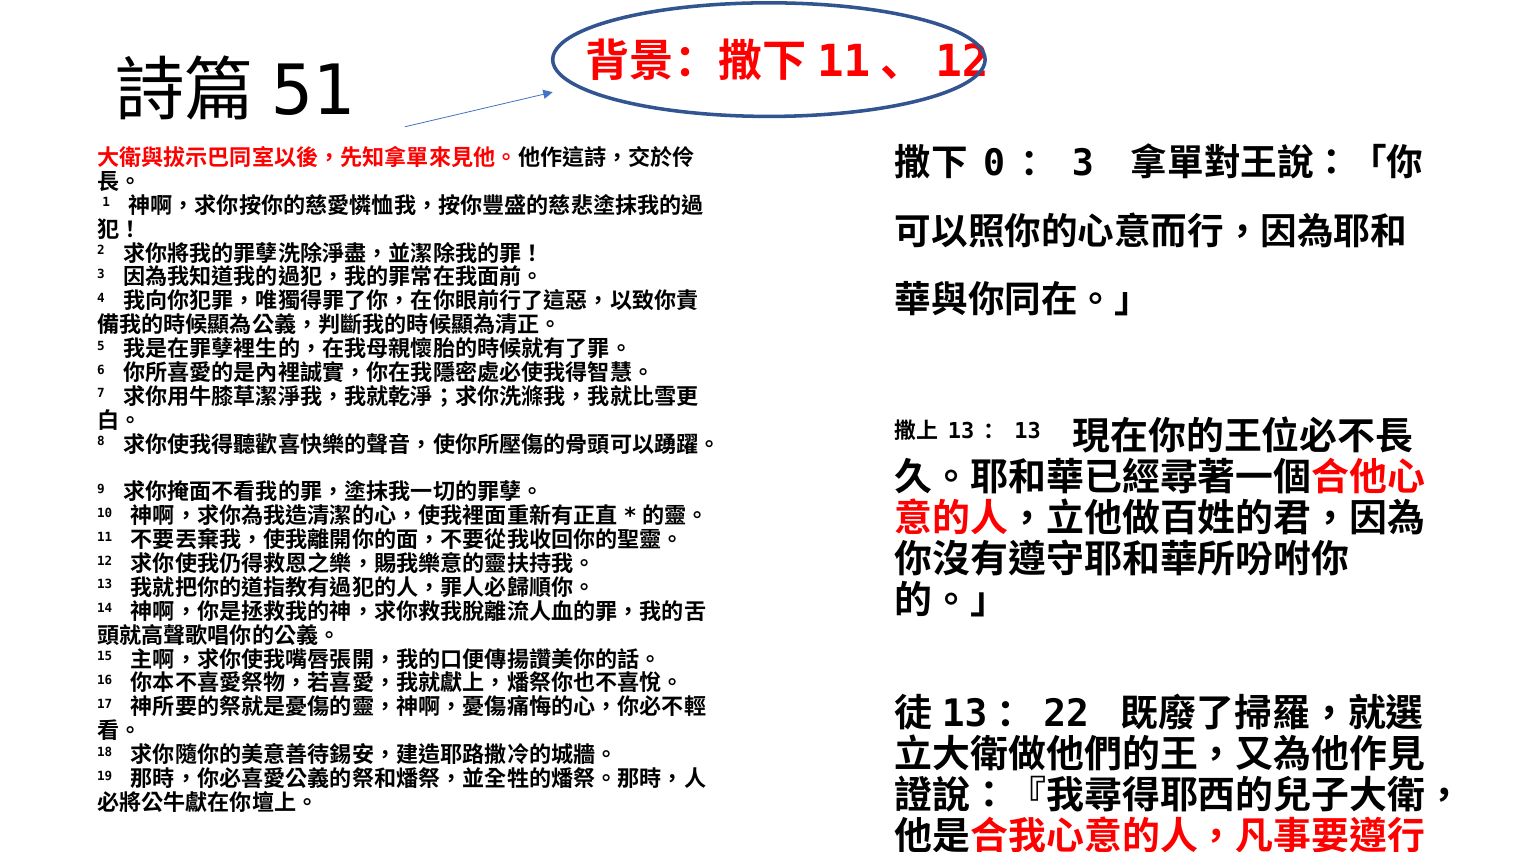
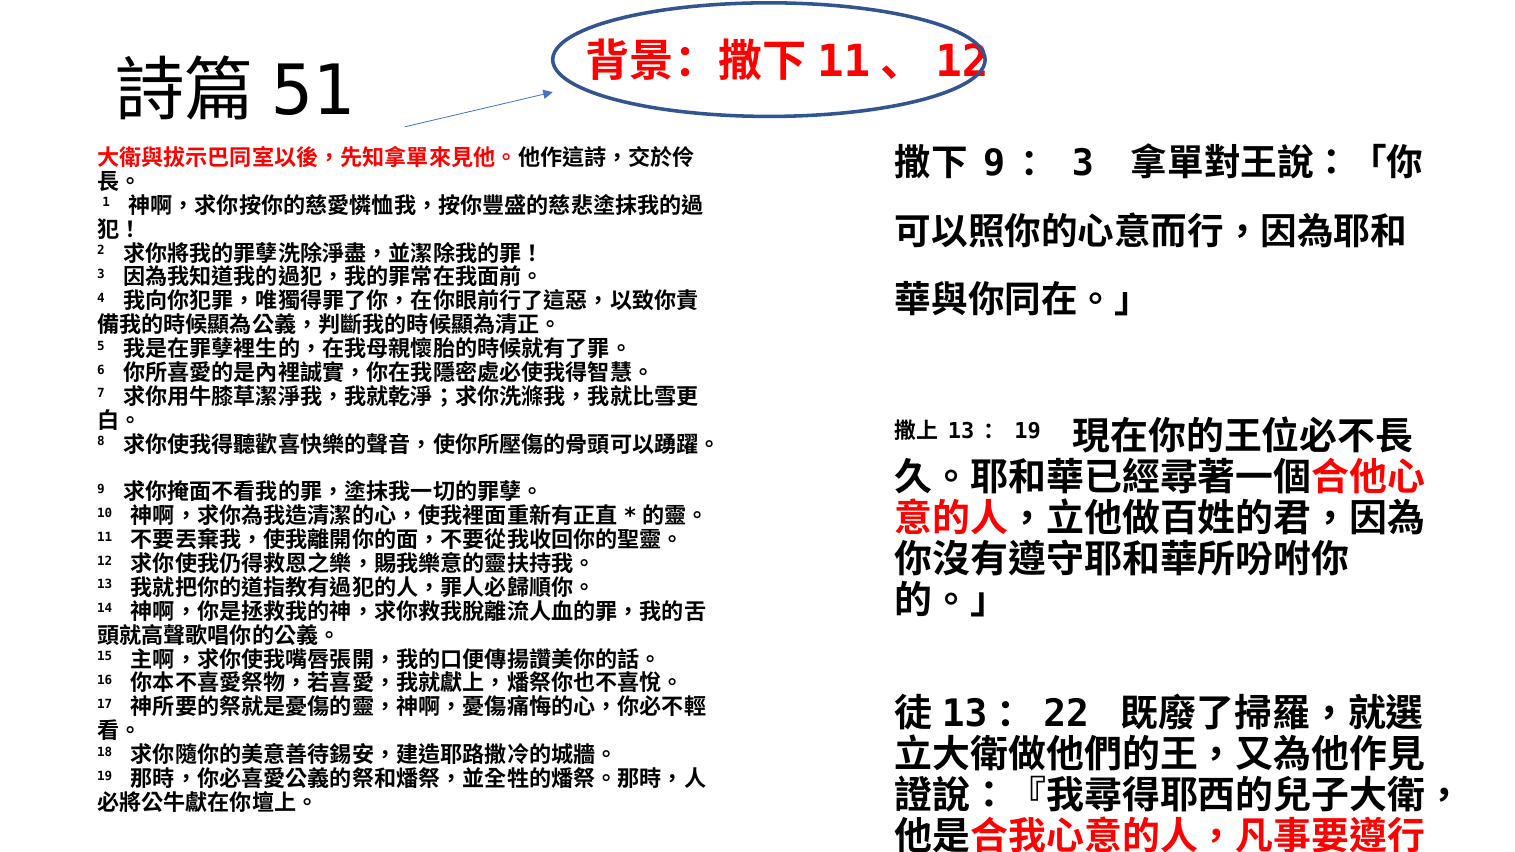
0: 0 -> 9 (994, 164)
13: 13 -> 19 (1028, 431)
